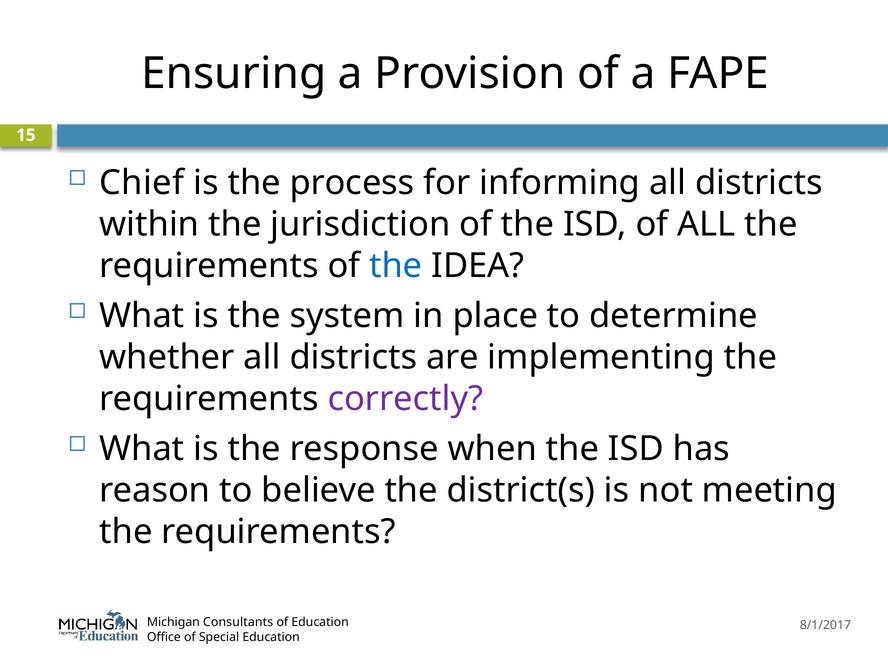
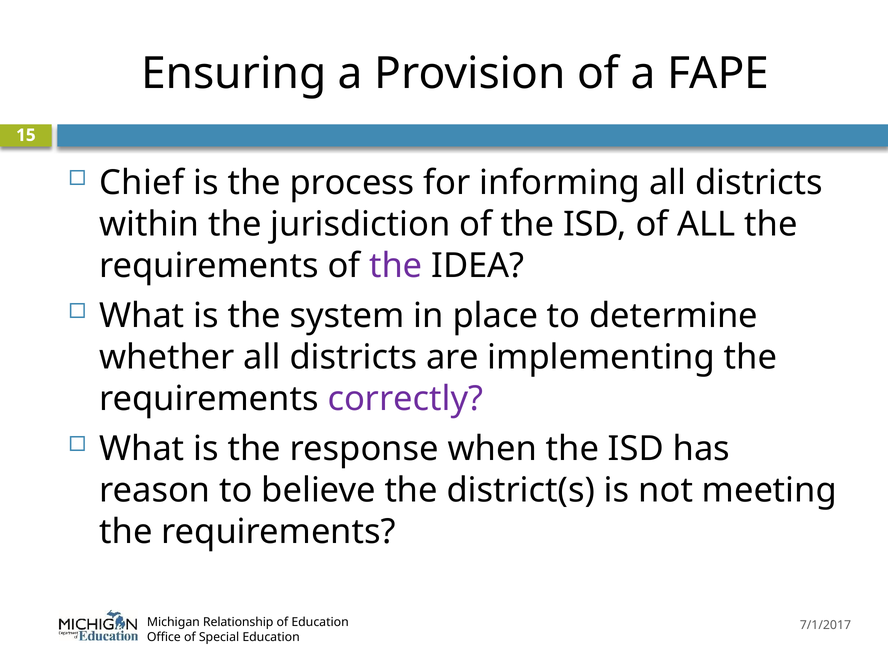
the colour: blue -> purple (396, 266)
Consultants: Consultants -> Relationship (238, 622)
8/1/2017: 8/1/2017 -> 7/1/2017 (825, 625)
